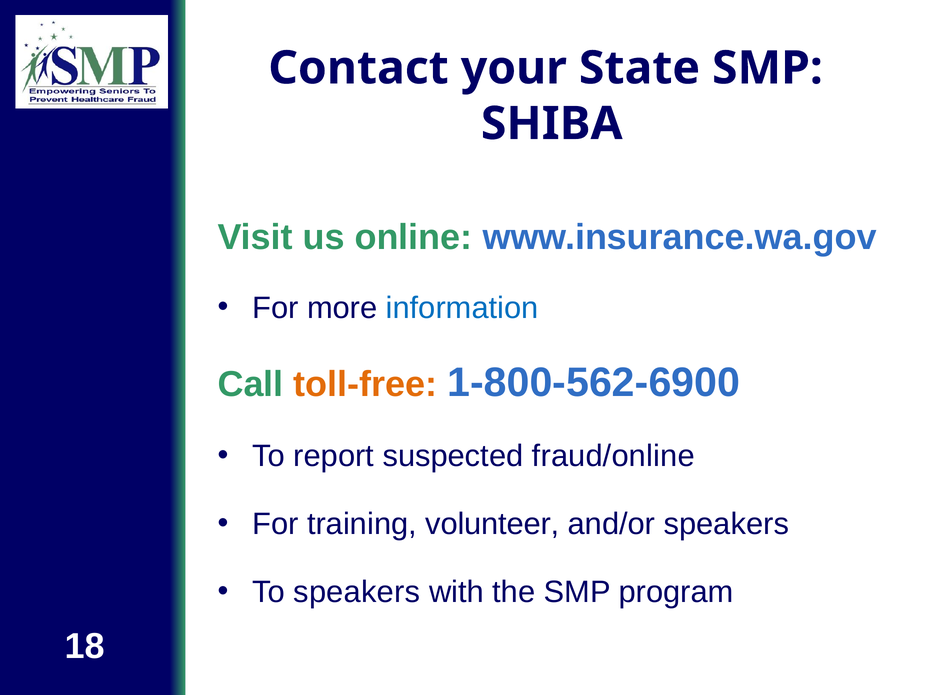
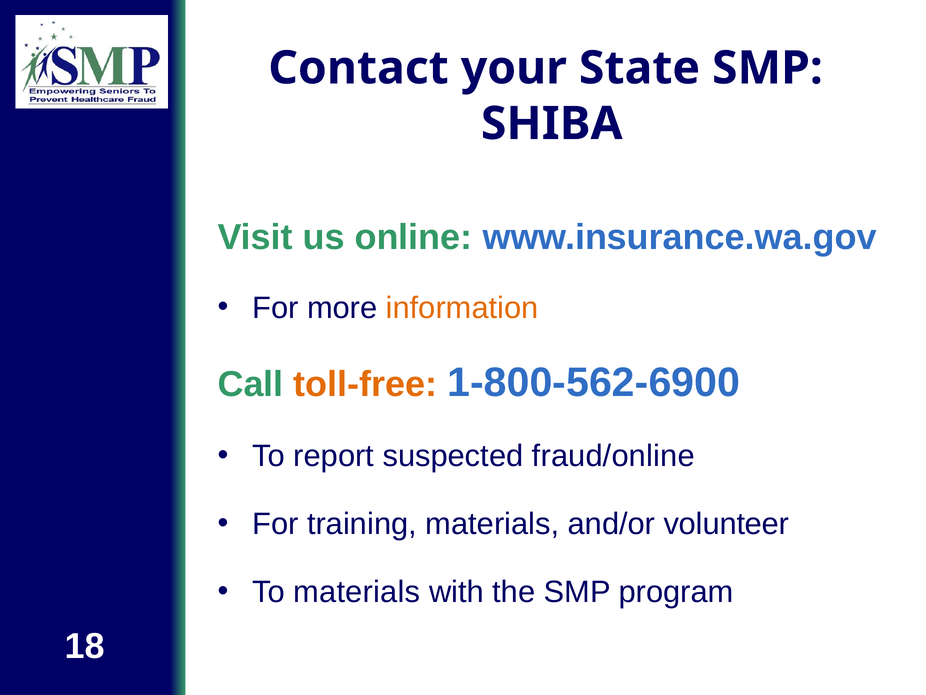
information colour: blue -> orange (462, 308)
training volunteer: volunteer -> materials (492, 524)
and/or speakers: speakers -> volunteer (726, 524)
To speakers: speakers -> materials (357, 592)
